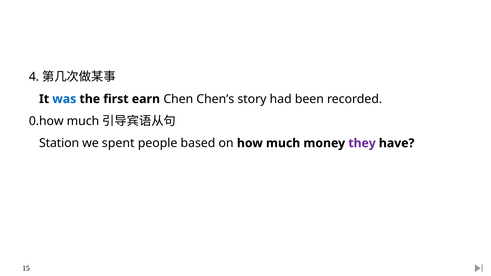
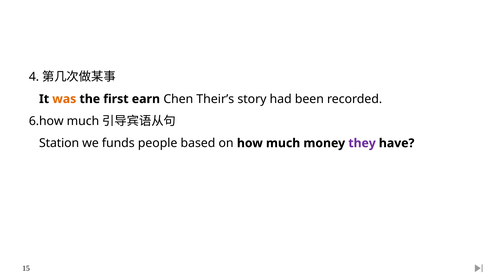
was colour: blue -> orange (64, 99)
Chen’s: Chen’s -> Their’s (215, 99)
0.how: 0.how -> 6.how (46, 121)
spent: spent -> funds (118, 143)
